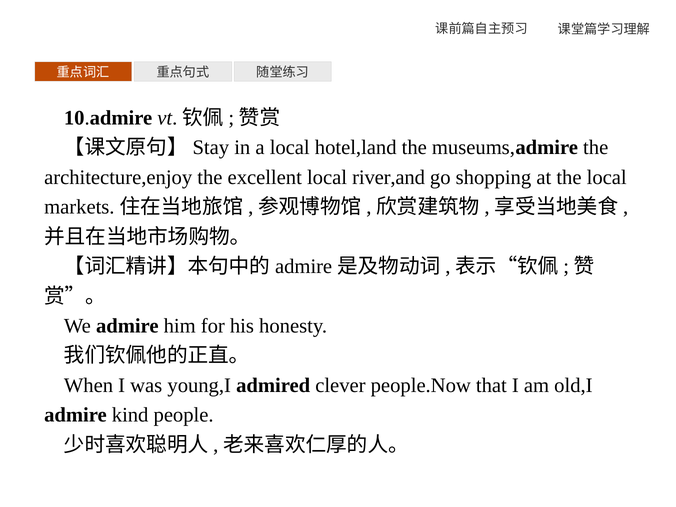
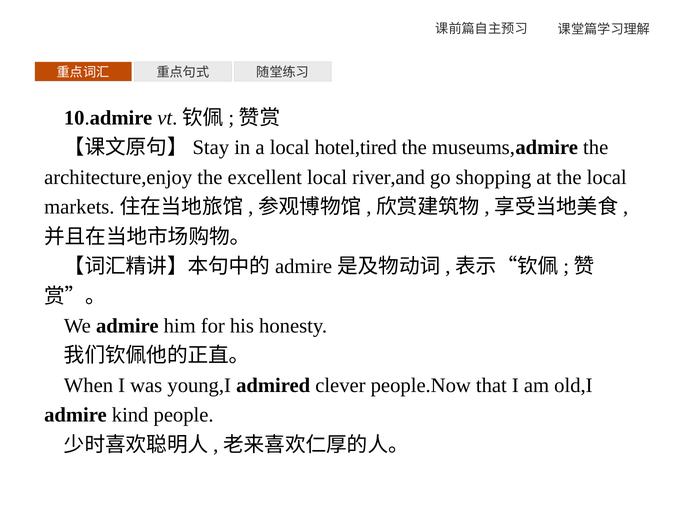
hotel,land: hotel,land -> hotel,tired (356, 148)
